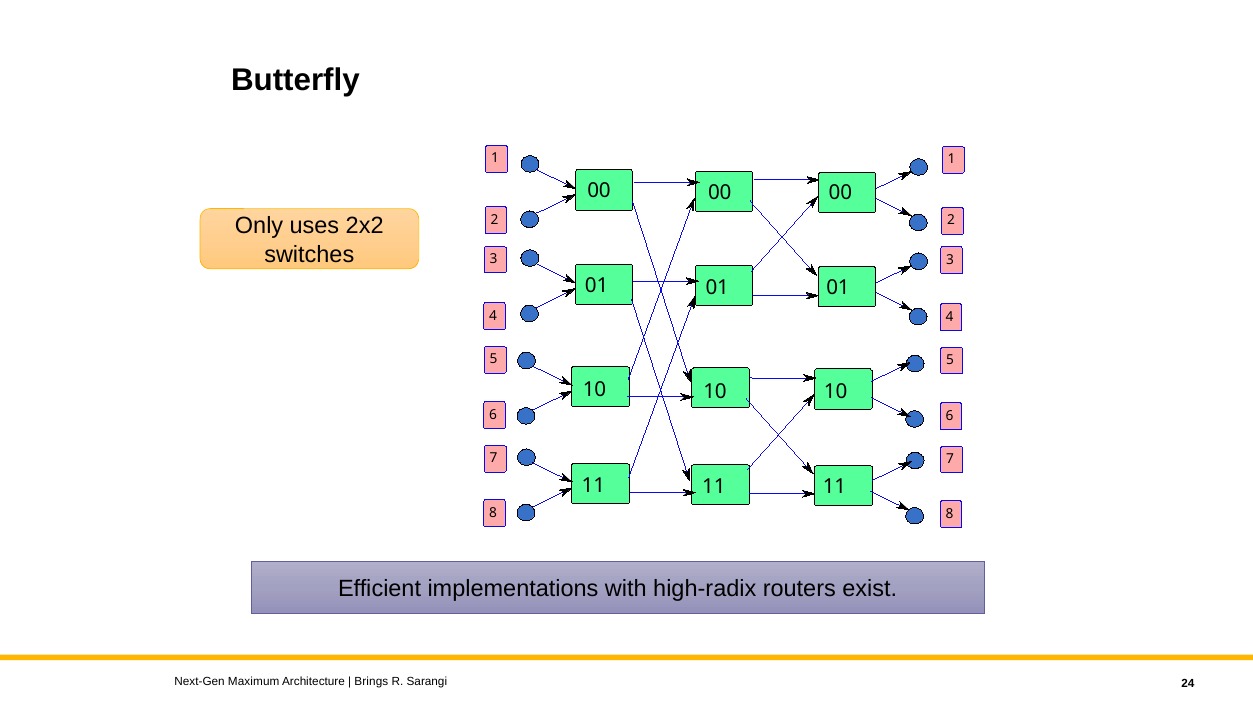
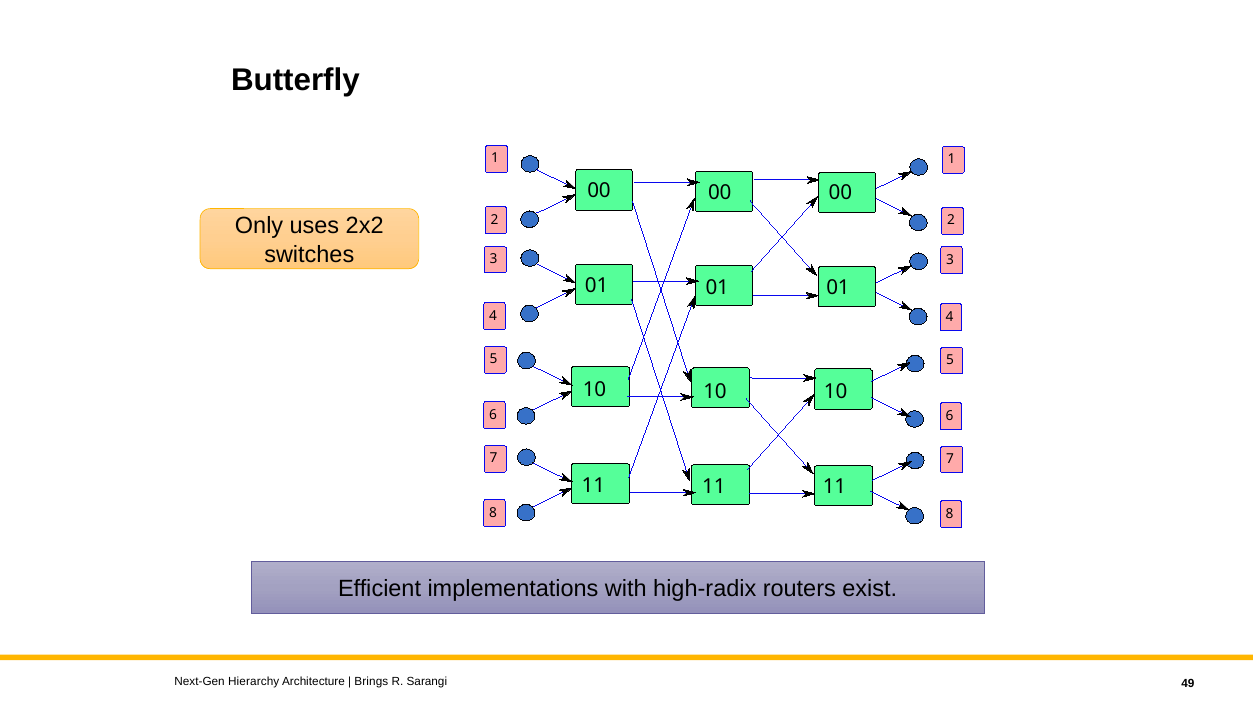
Maximum: Maximum -> Hierarchy (254, 681)
24: 24 -> 49 (1188, 684)
